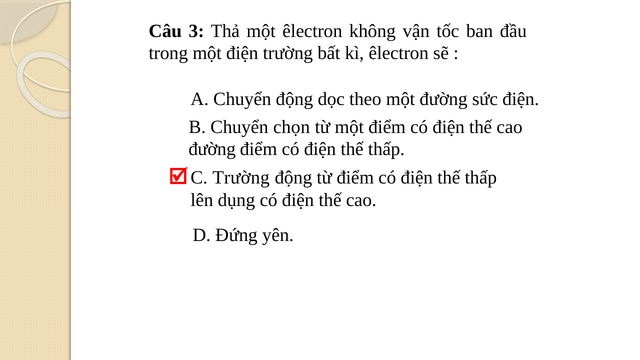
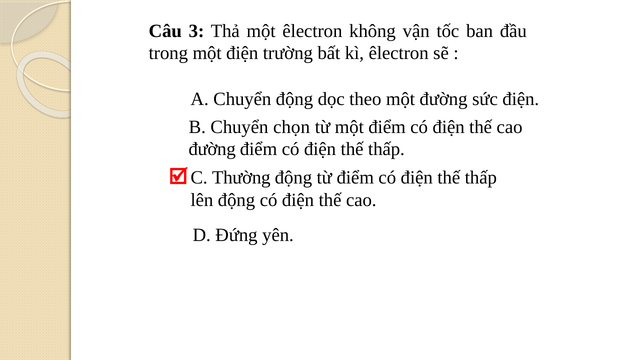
C Trường: Trường -> Thường (241, 177)
lên dụng: dụng -> động (236, 200)
